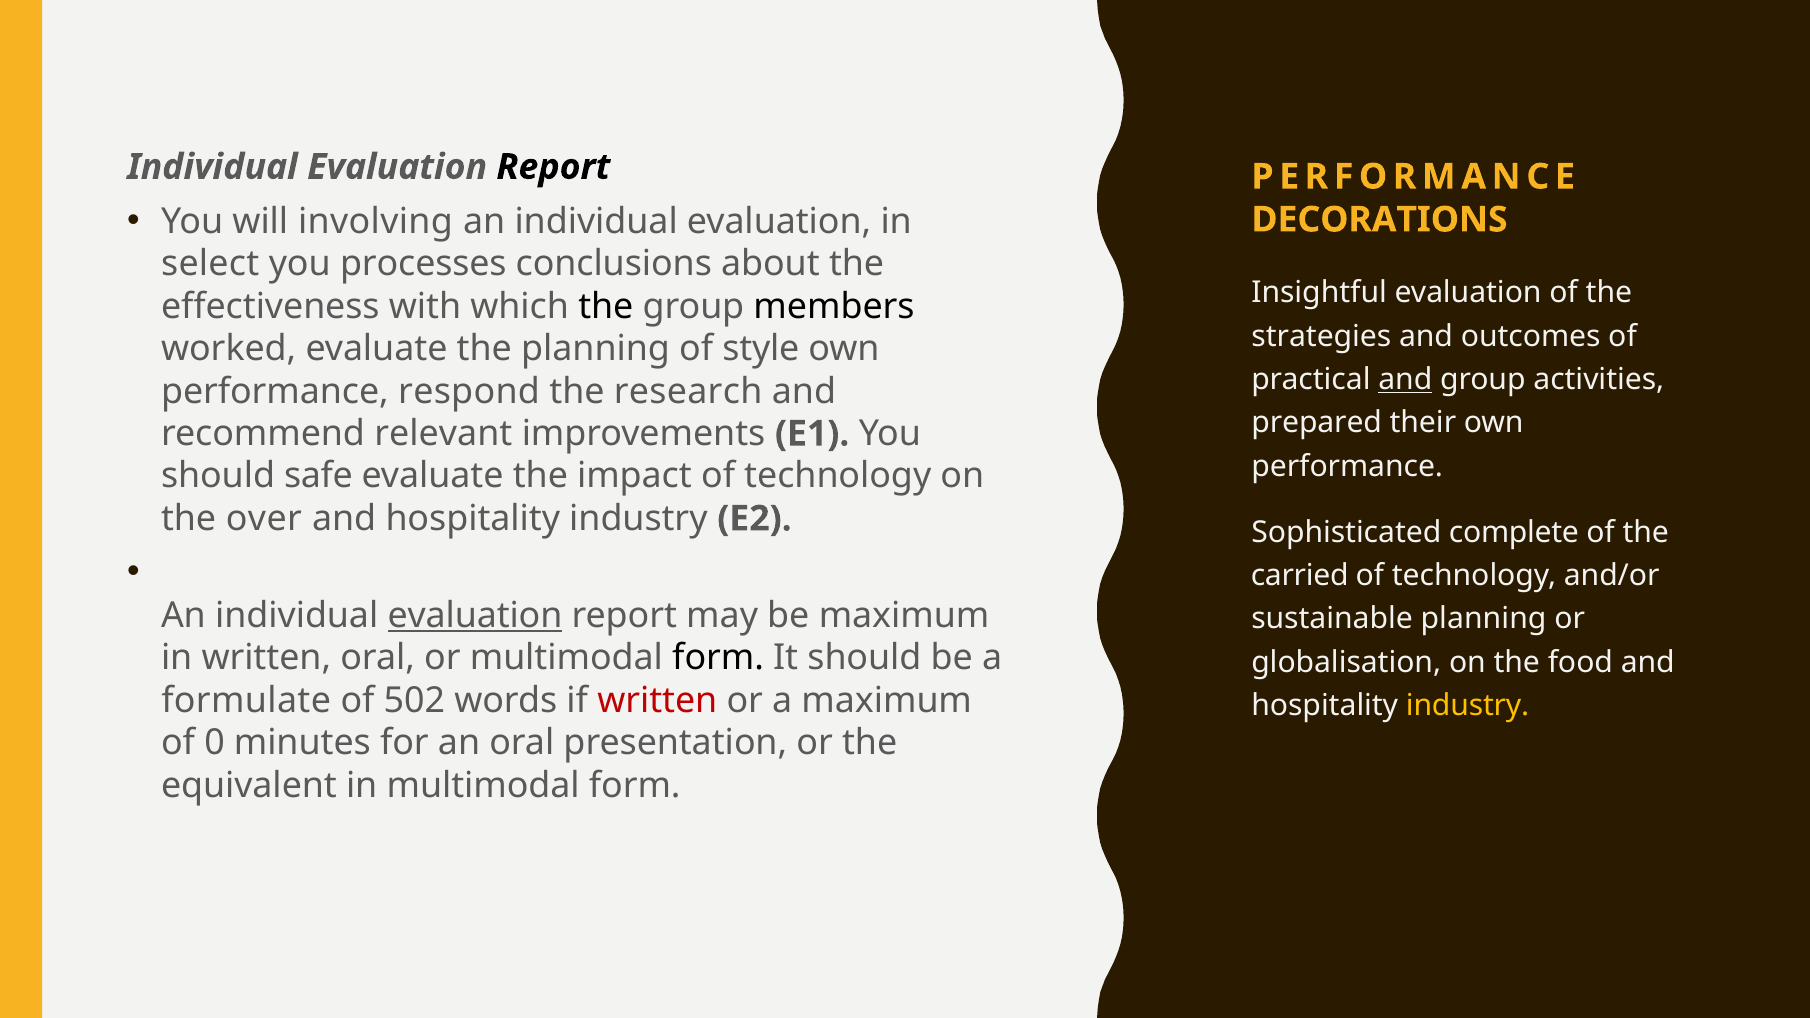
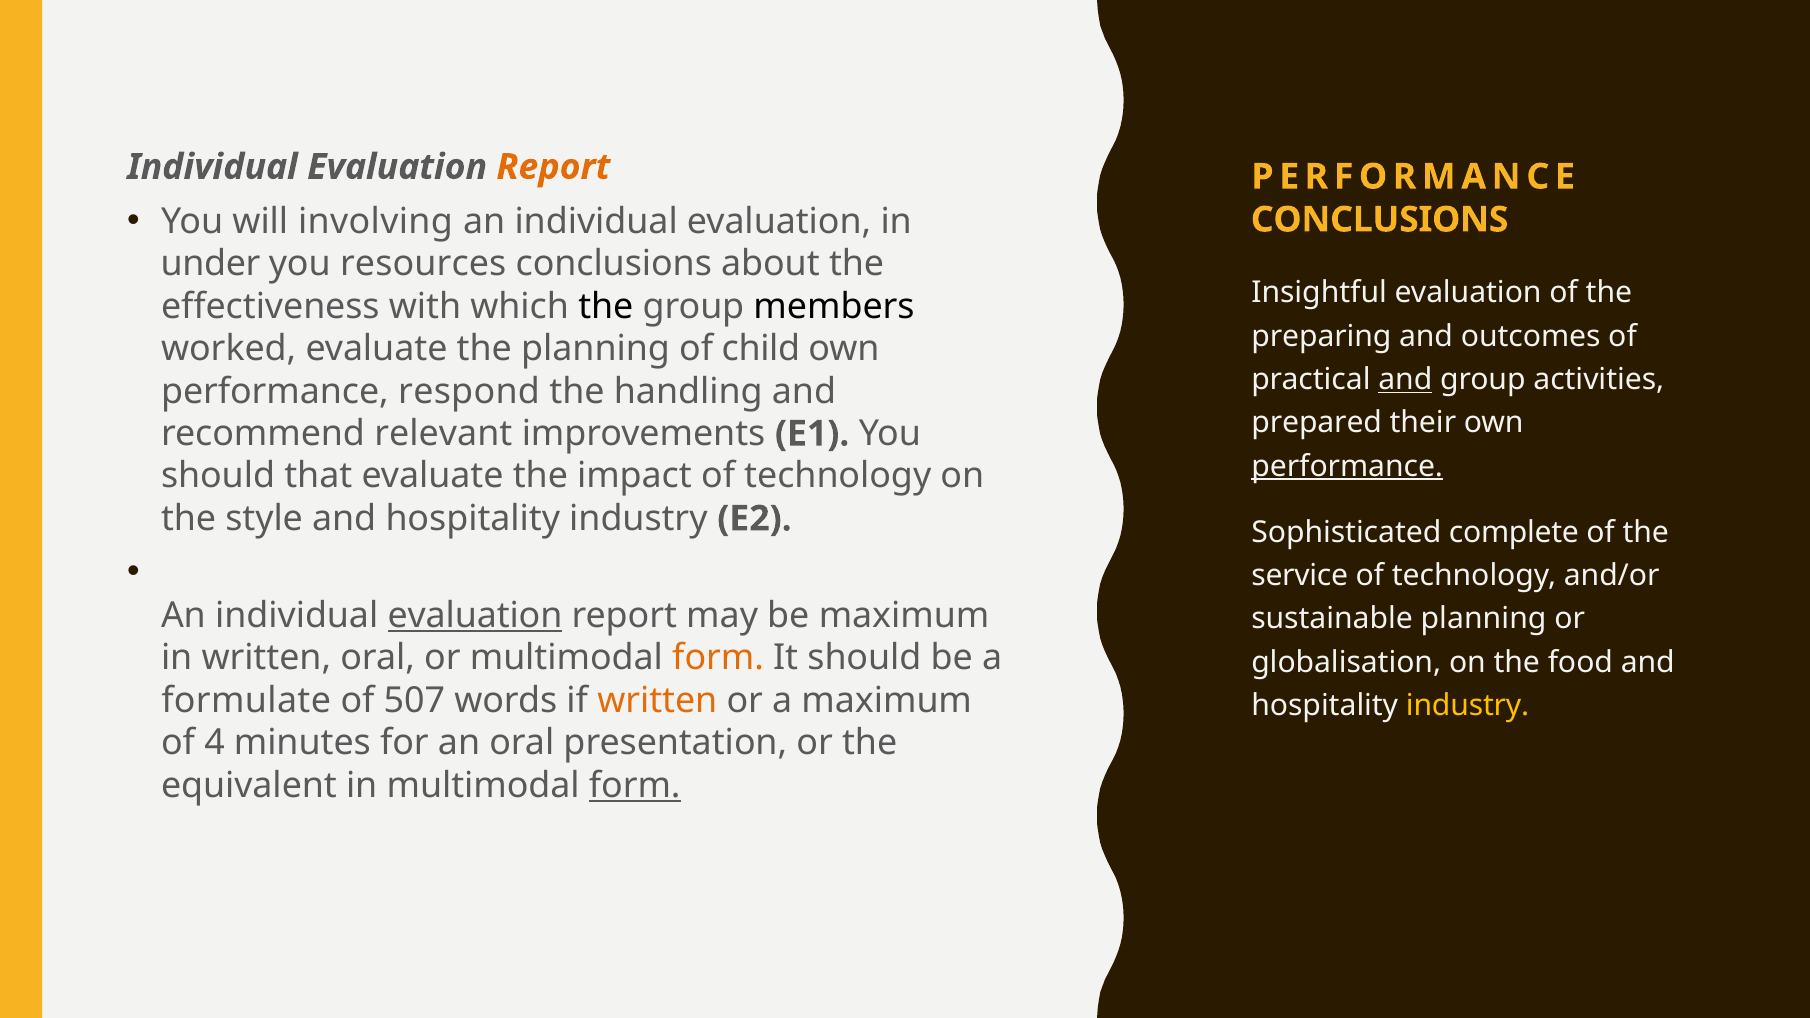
Report colour: black -> orange (553, 167)
DECORATIONS: DECORATIONS -> CONCLUSIONS (1380, 220)
select: select -> under (211, 264)
processes: processes -> resources (423, 264)
strategies: strategies -> preparing (1321, 336)
style: style -> child (761, 349)
research: research -> handling (688, 391)
performance underline: none -> present (1347, 466)
safe: safe -> that (318, 476)
over: over -> style (264, 519)
carried: carried -> service (1300, 576)
form colour: black -> orange (718, 658)
502: 502 -> 507 (414, 701)
written colour: red -> orange (657, 701)
0: 0 -> 4 (215, 743)
form underline: none -> present (635, 786)
